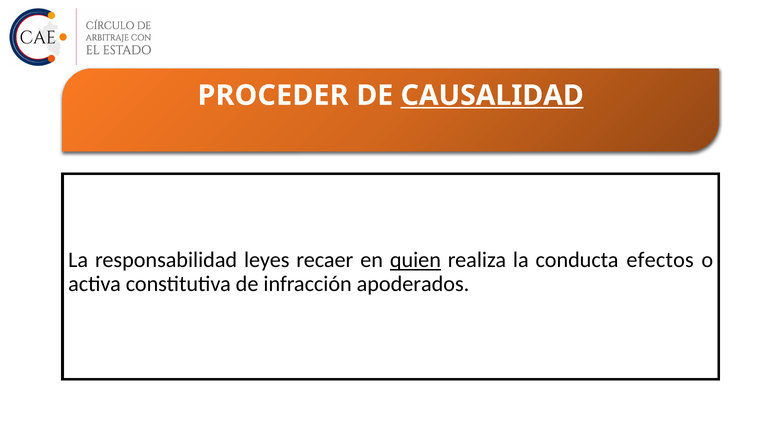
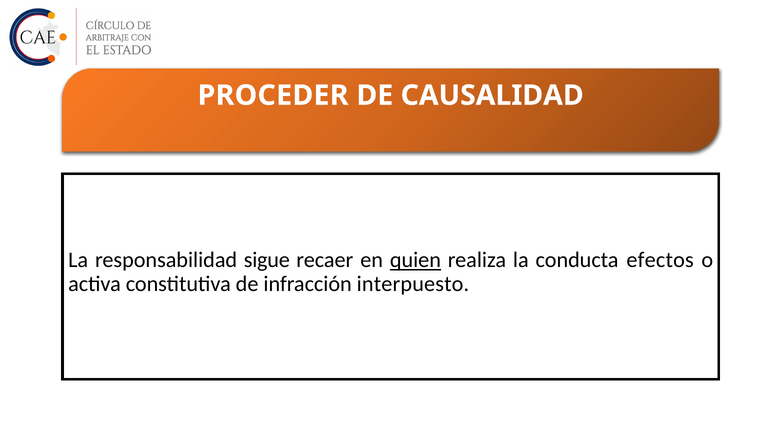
CAUSALIDAD underline: present -> none (492, 95)
leyes: leyes -> sigue (267, 260)
apoderados: apoderados -> interpuesto (413, 284)
